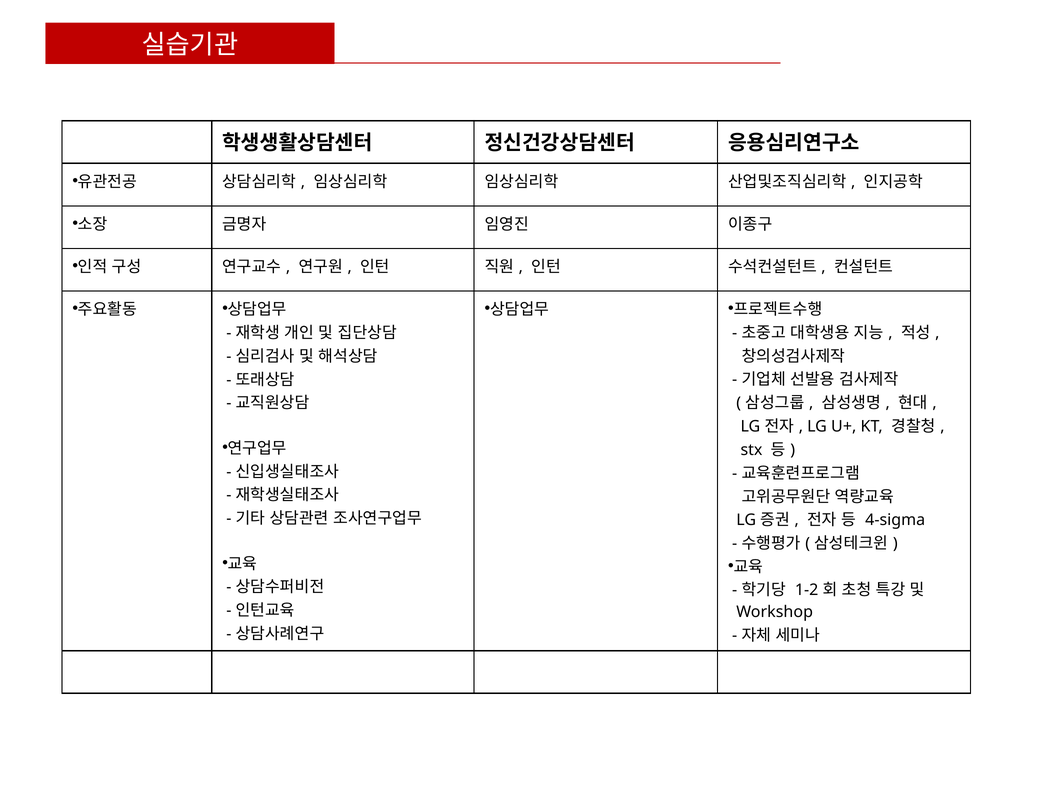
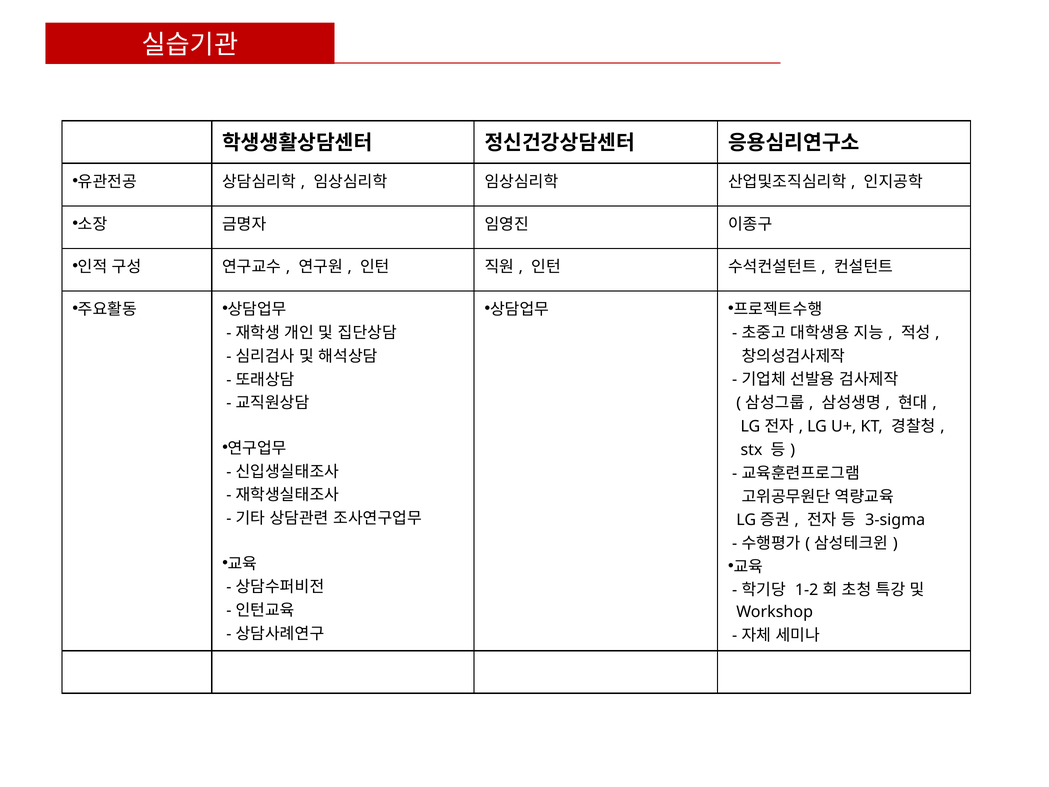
4-sigma: 4-sigma -> 3-sigma (895, 520)
